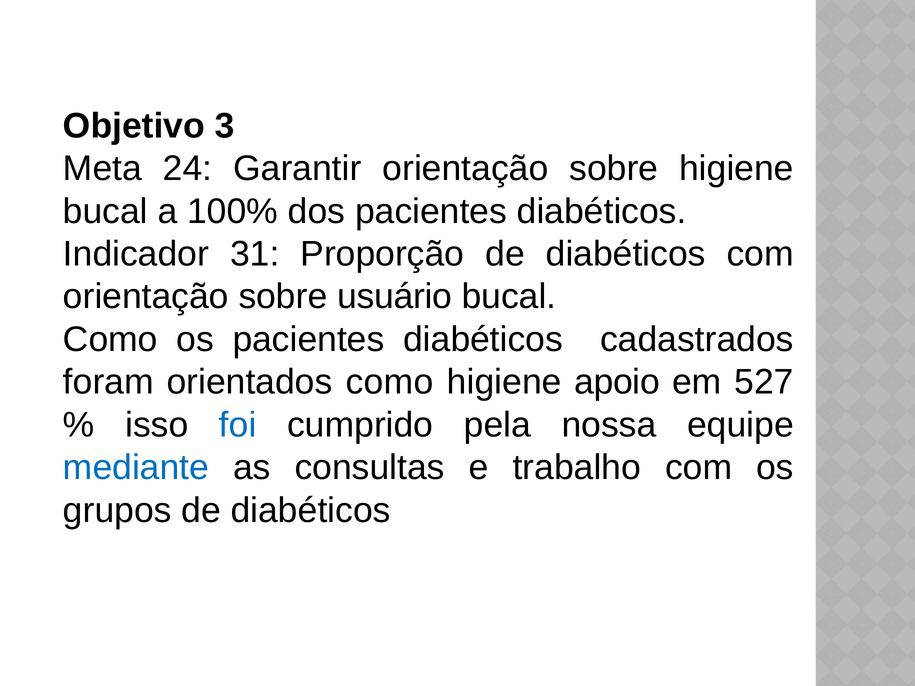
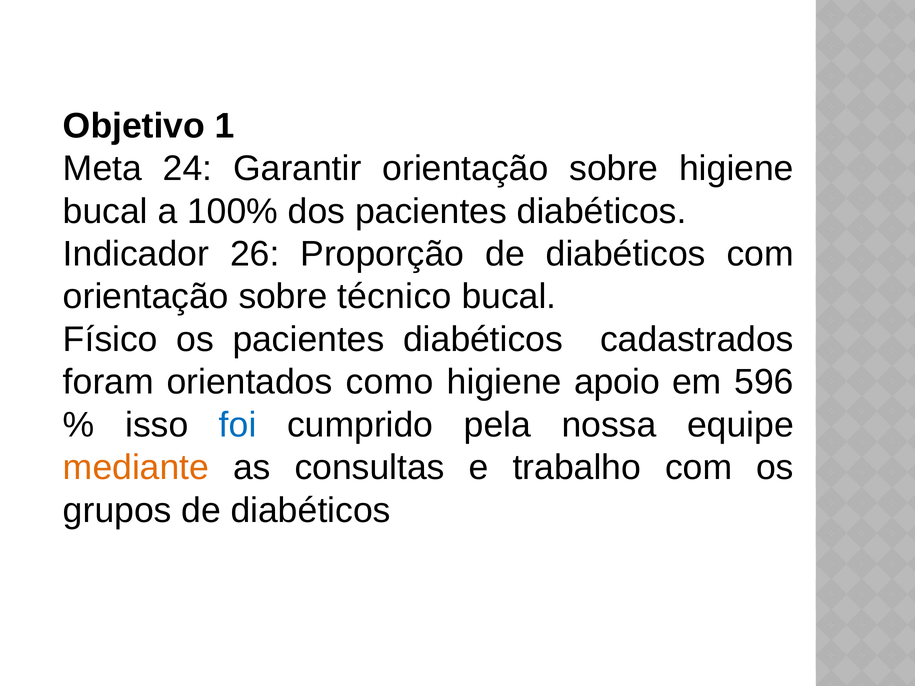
3: 3 -> 1 (225, 126)
31: 31 -> 26 (255, 254)
usuário: usuário -> técnico (394, 297)
Como: Como -> Físico (110, 340)
527: 527 -> 596 (764, 382)
mediante colour: blue -> orange (136, 468)
